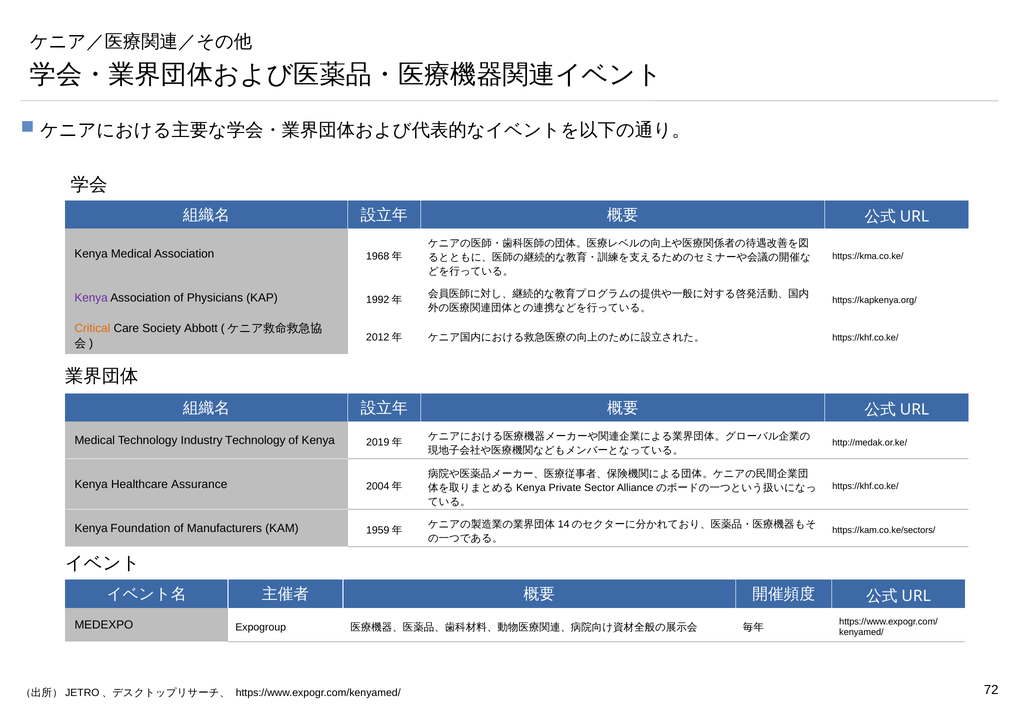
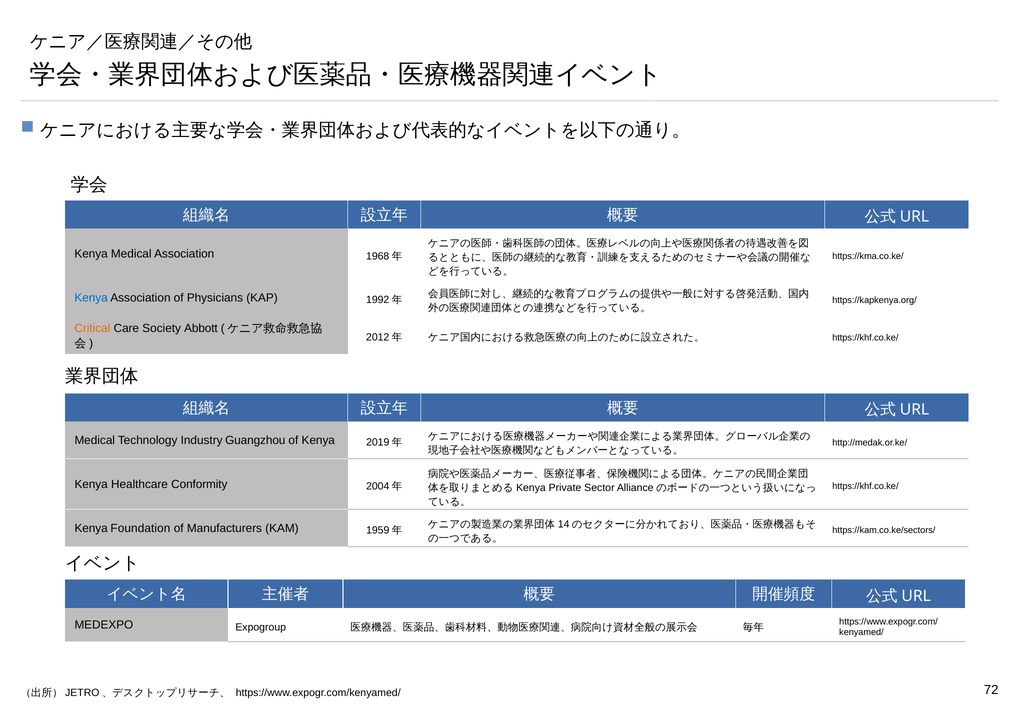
Kenya colour: purple -> blue (91, 298)
Industry Technology: Technology -> Guangzhou (255, 441)
Assurance: Assurance -> Conformity (199, 485)
